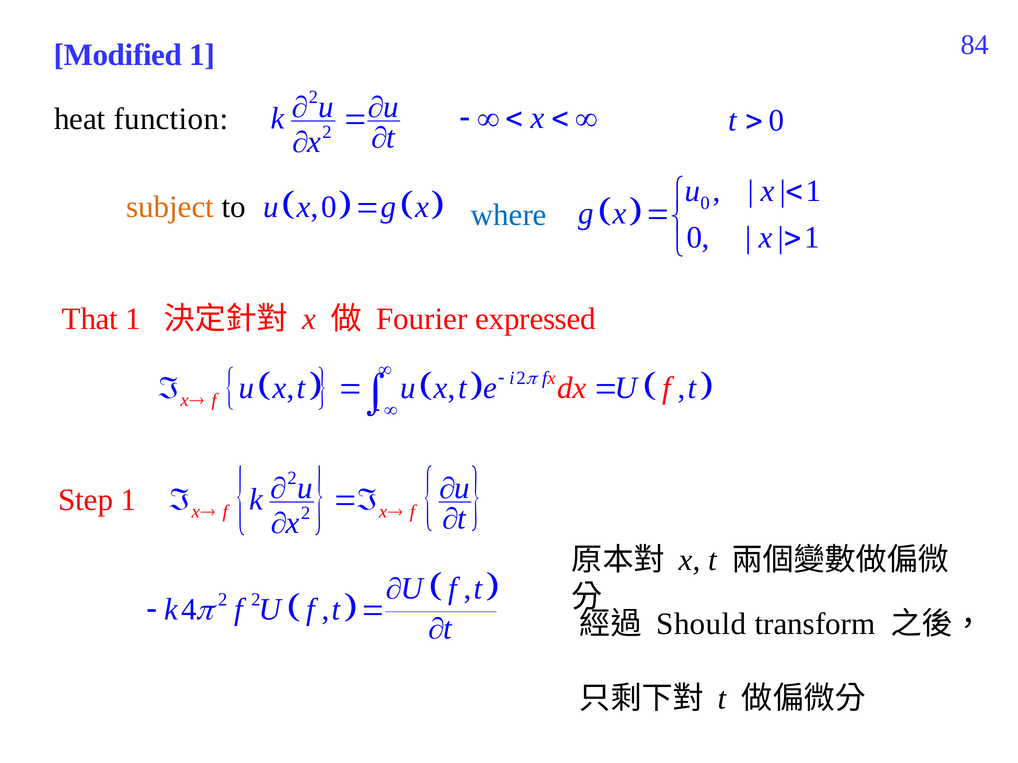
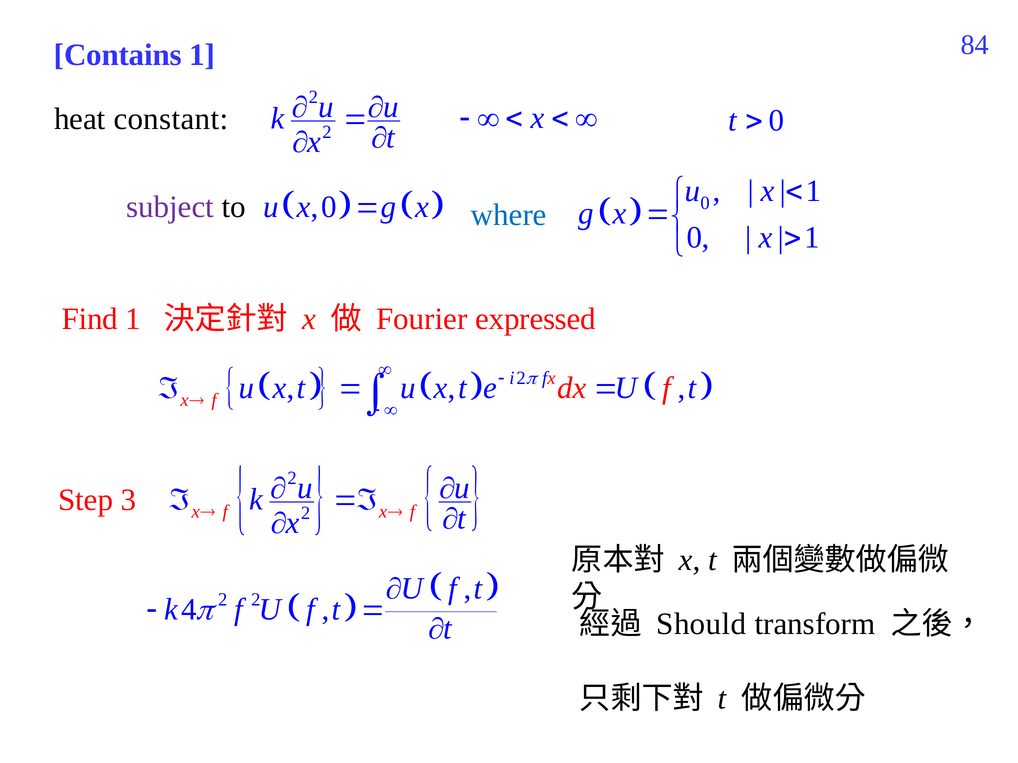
Modified: Modified -> Contains (118, 55)
function: function -> constant (171, 119)
subject colour: orange -> purple (170, 207)
That: That -> Find (90, 319)
Step 1: 1 -> 3 (129, 500)
